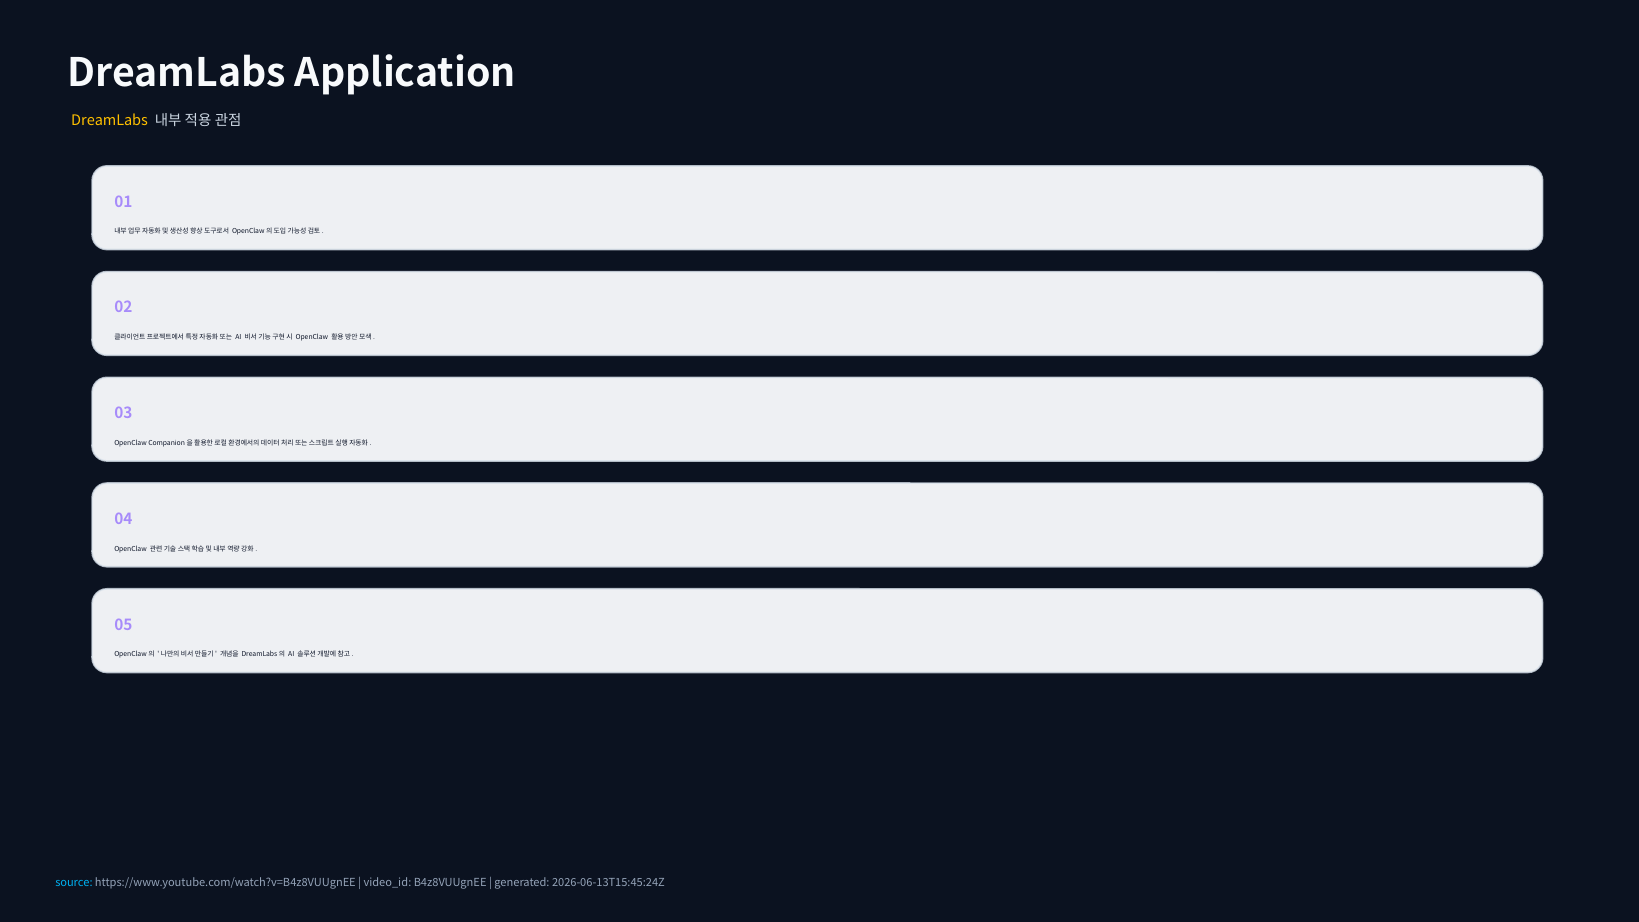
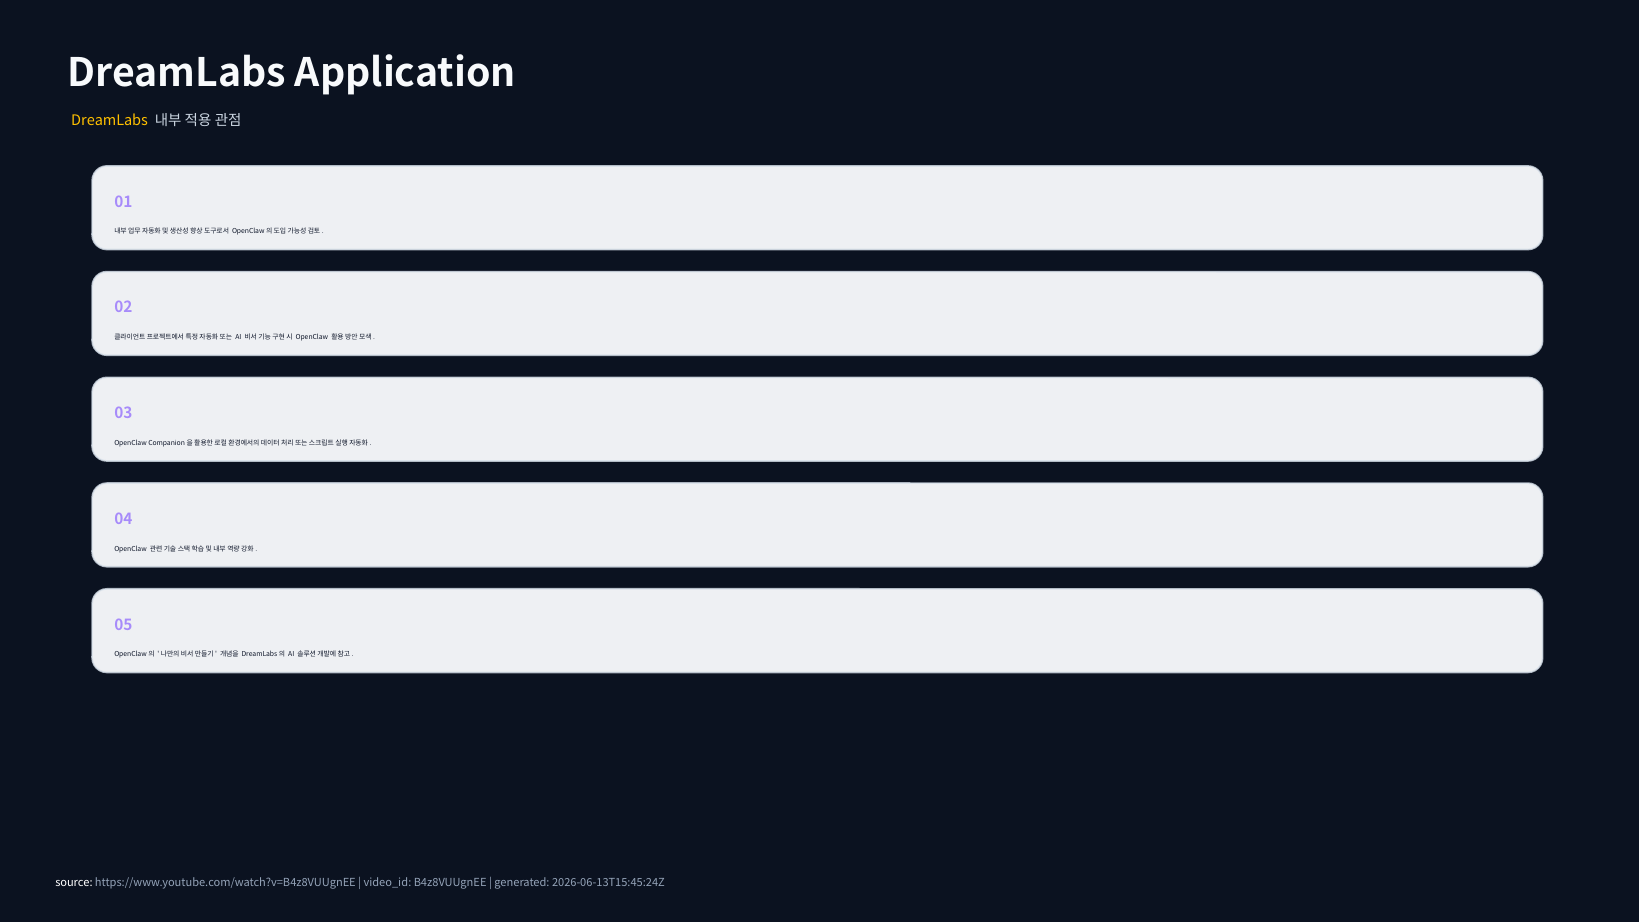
source colour: light blue -> white (74, 883)
